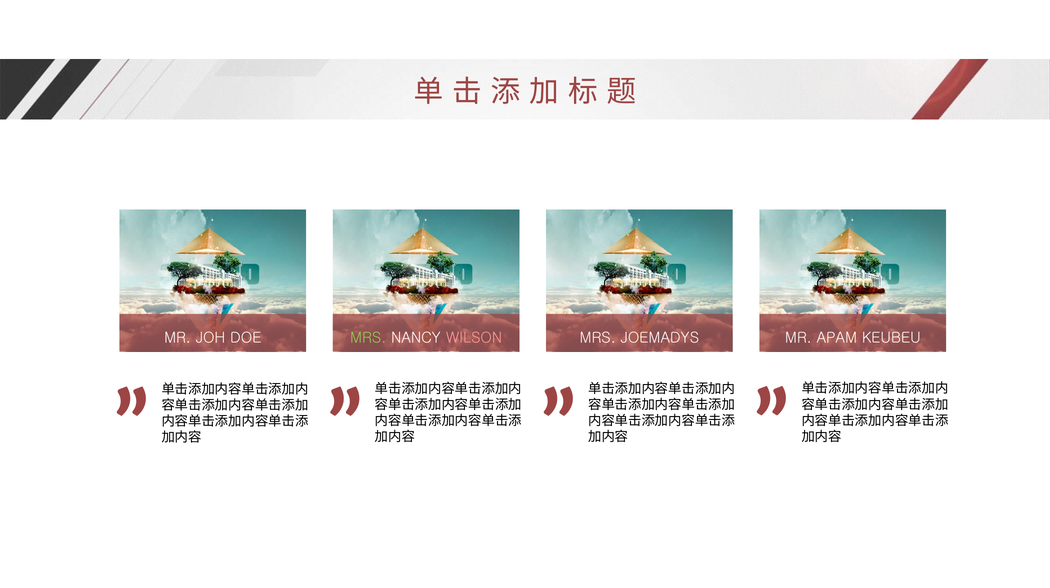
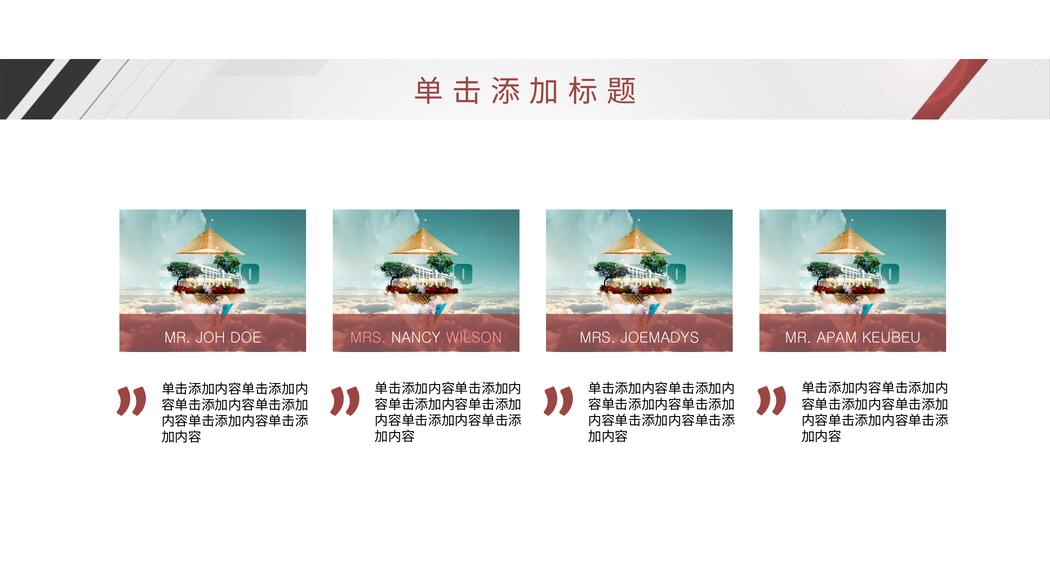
MRS colour: light green -> pink (368, 338)
